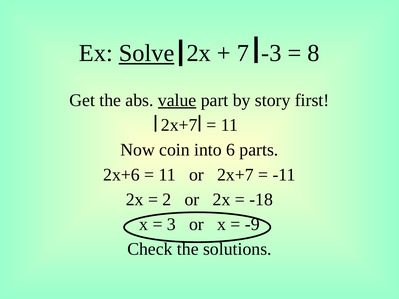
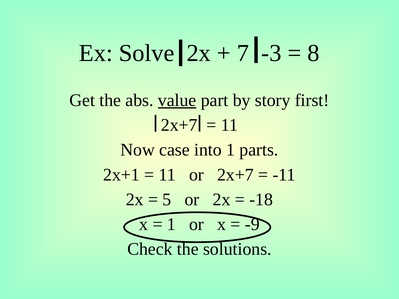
Solve underline: present -> none (147, 53)
coin: coin -> case (174, 150)
into 6: 6 -> 1 (231, 150)
2x+6: 2x+6 -> 2x+1 (121, 175)
2: 2 -> 5 (167, 200)
3: 3 -> 1 (171, 224)
